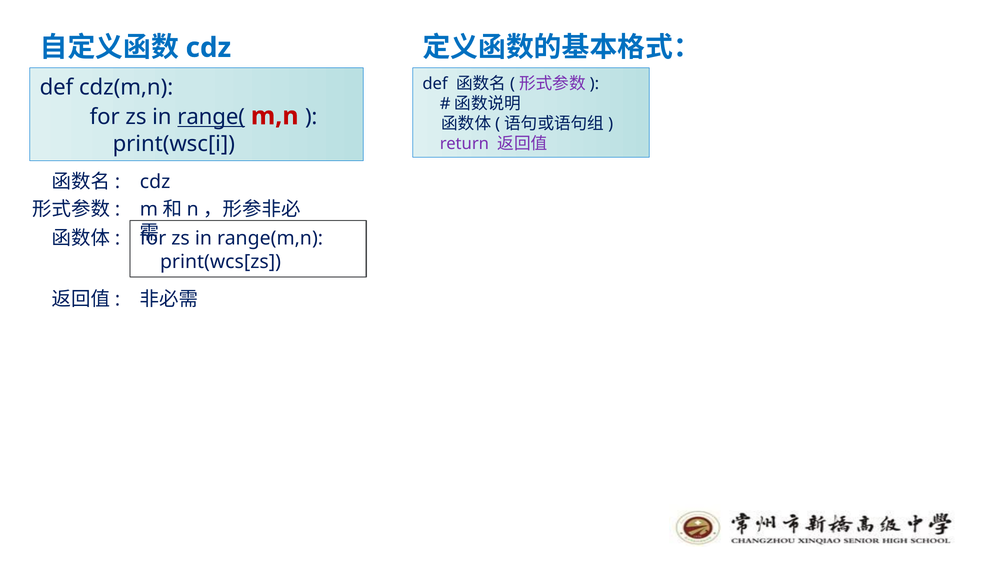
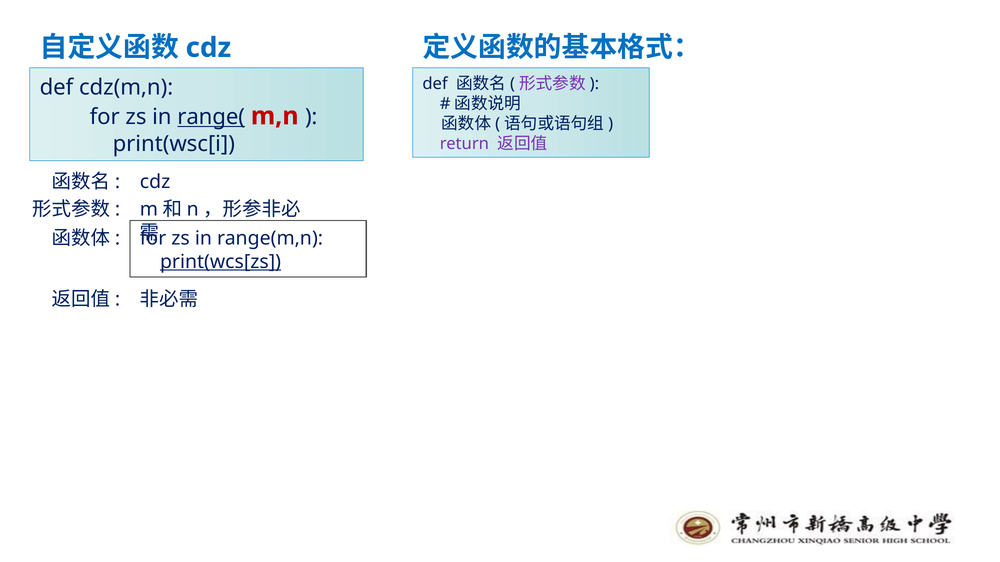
print(wcs[zs underline: none -> present (221, 262)
